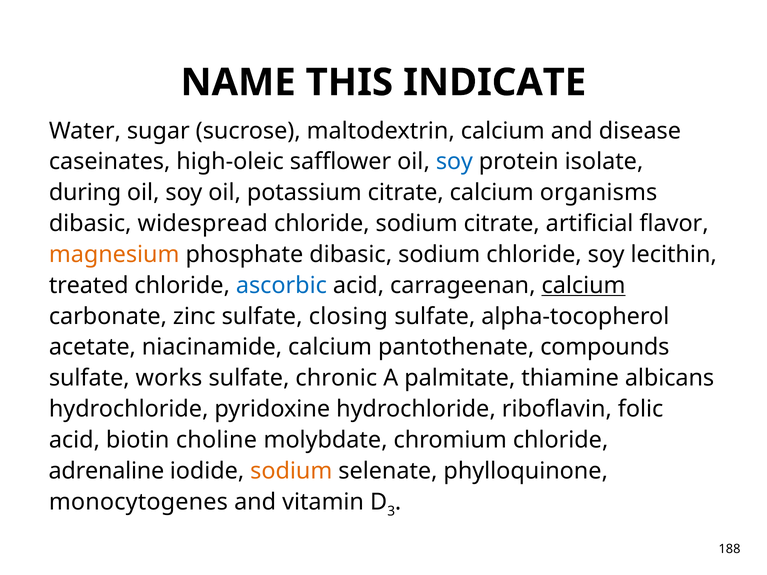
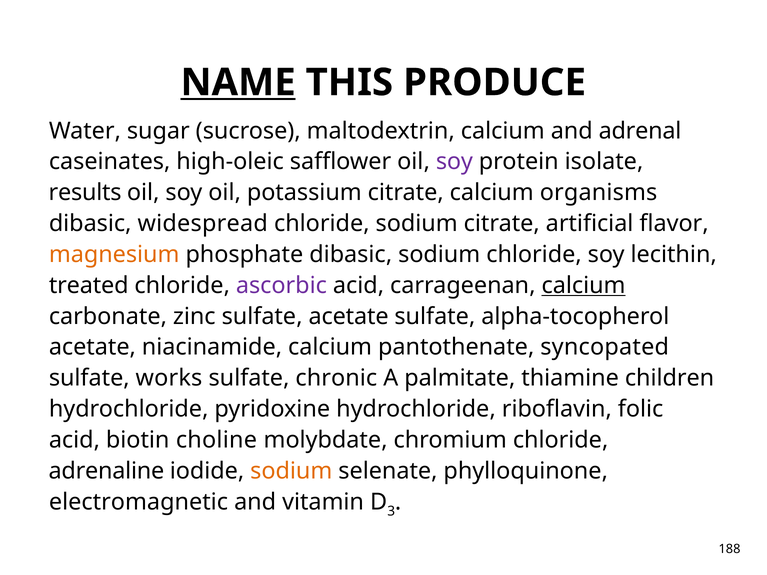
NAME underline: none -> present (238, 83)
INDICATE: INDICATE -> PRODUCE (495, 83)
disease: disease -> adrenal (640, 131)
soy colour: blue -> purple (454, 162)
during: during -> results (85, 193)
ascorbic colour: blue -> purple (281, 286)
sulfate closing: closing -> acetate (349, 316)
compounds: compounds -> syncopated (605, 347)
albicans: albicans -> children (670, 378)
monocytogenes: monocytogenes -> electromagnetic (138, 502)
